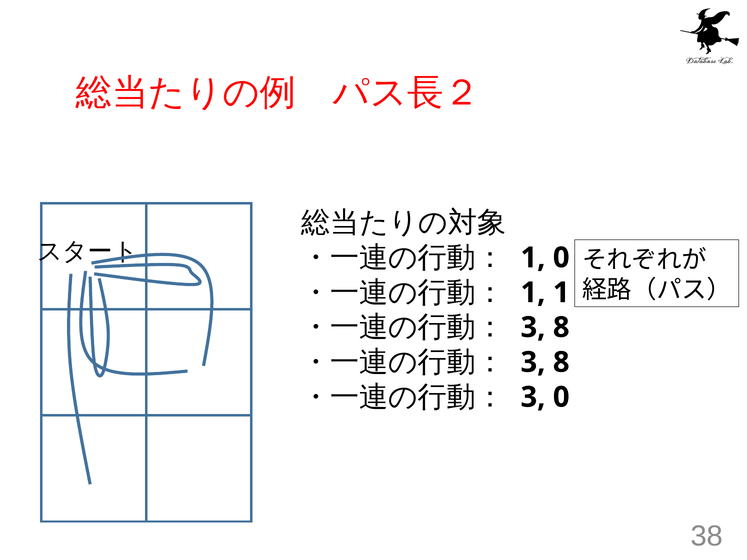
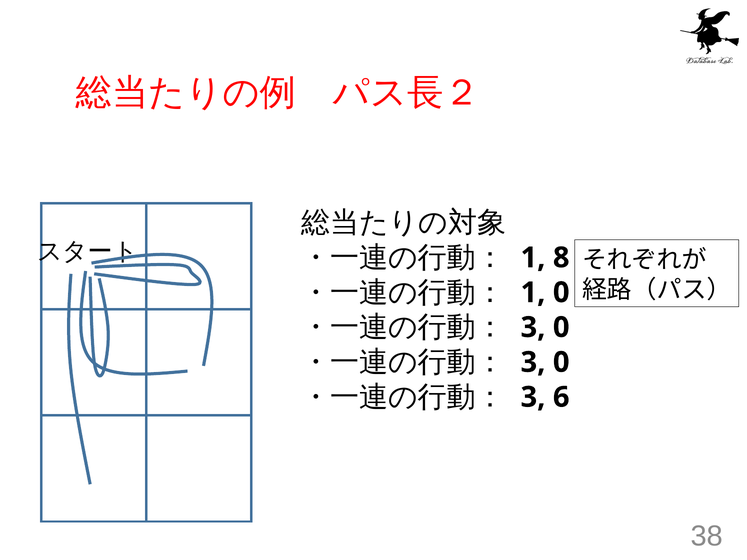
1 0: 0 -> 8 (561, 258)
1 1: 1 -> 0 (561, 293)
8: 8 -> 0 (561, 328)
8: 8 -> 0 (561, 362)
3 0: 0 -> 6 (561, 397)
